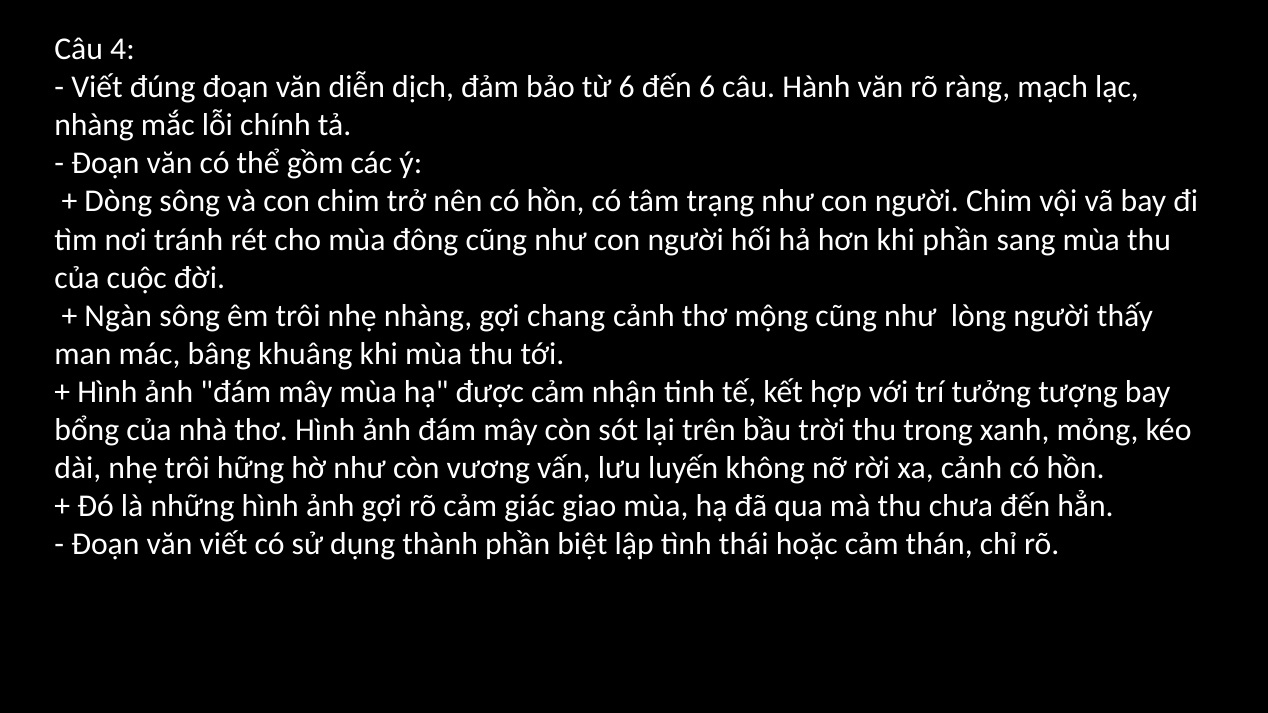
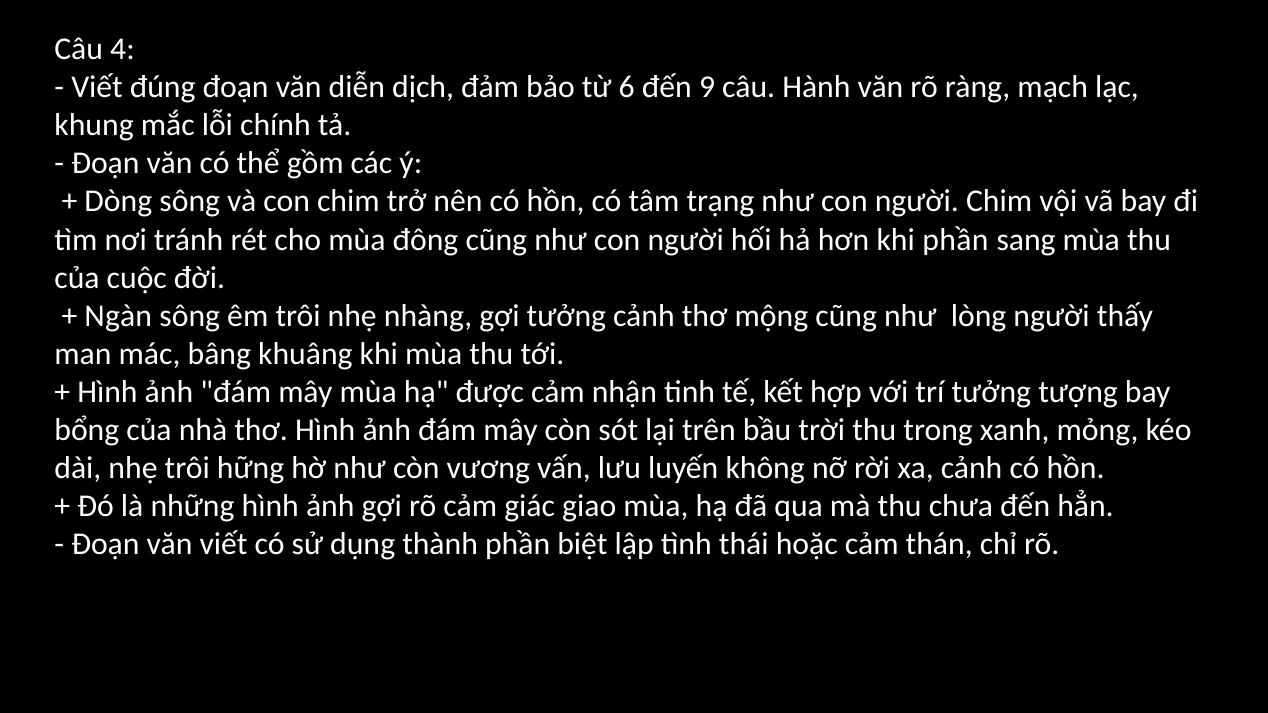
đến 6: 6 -> 9 (707, 87)
nhàng: nhàng -> khung (94, 126)
gợi chang: chang -> tưởng (566, 316)
